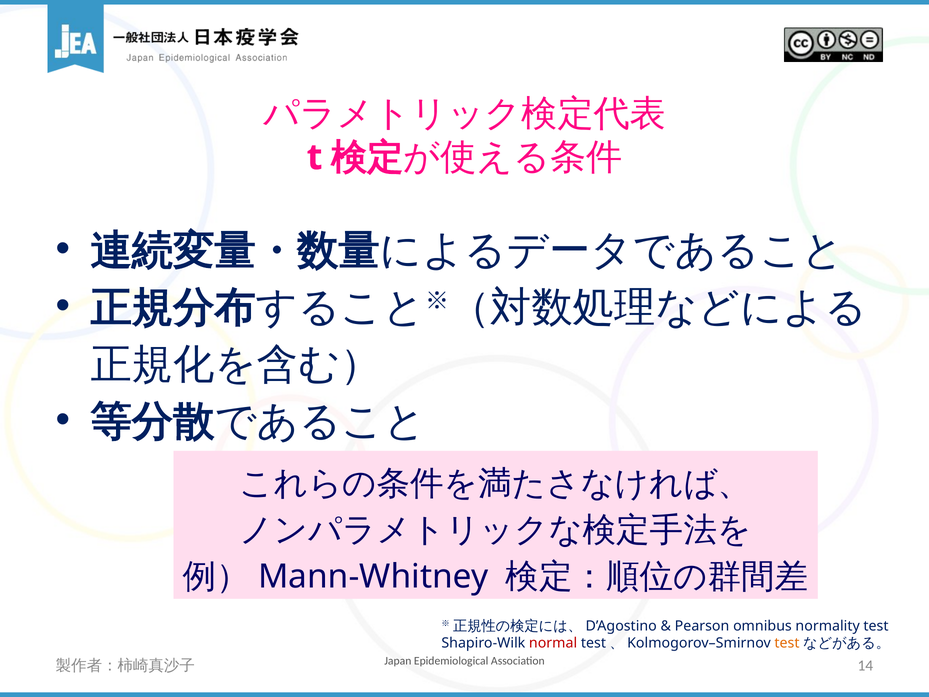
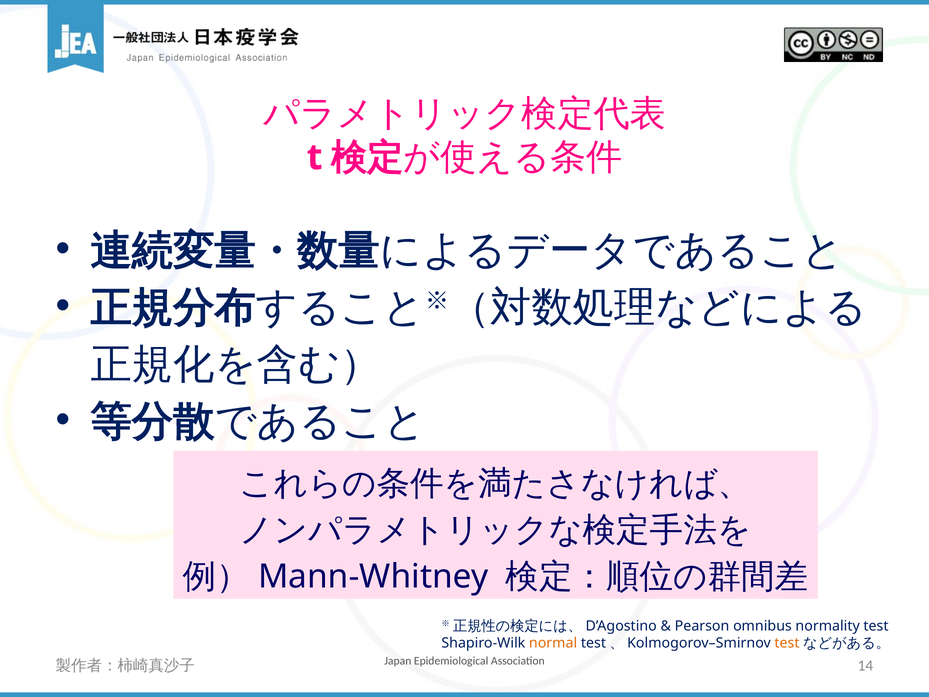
normal colour: red -> orange (553, 643)
